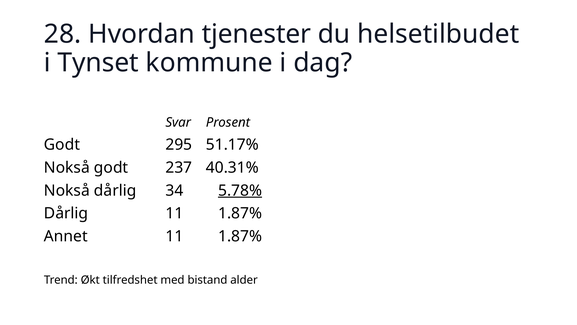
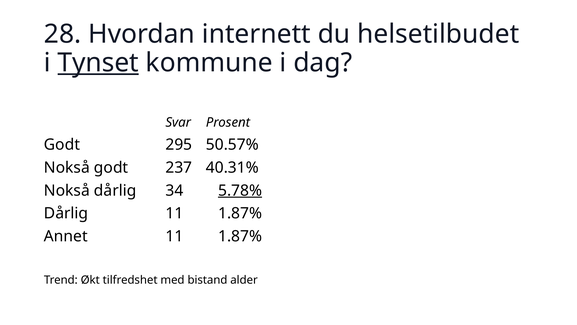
tjenester: tjenester -> internett (256, 34)
Tynset underline: none -> present (98, 63)
51.17%: 51.17% -> 50.57% (232, 145)
